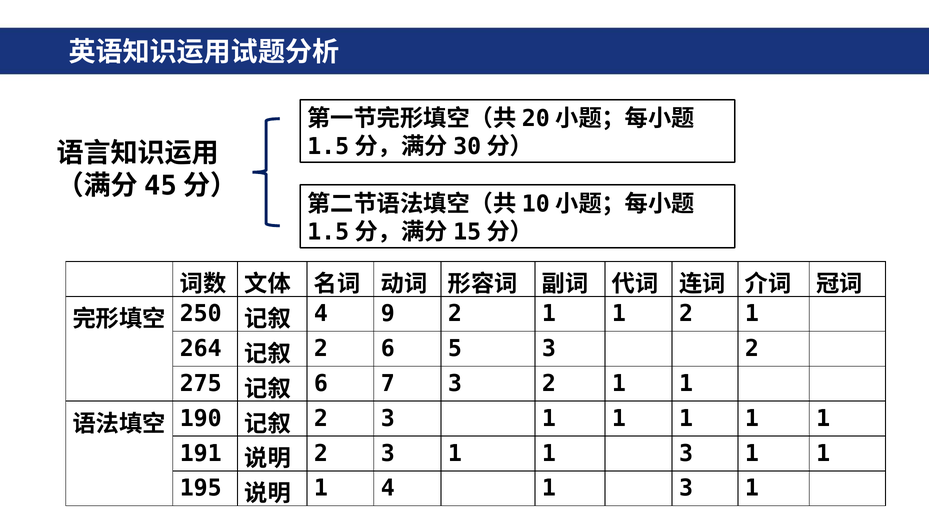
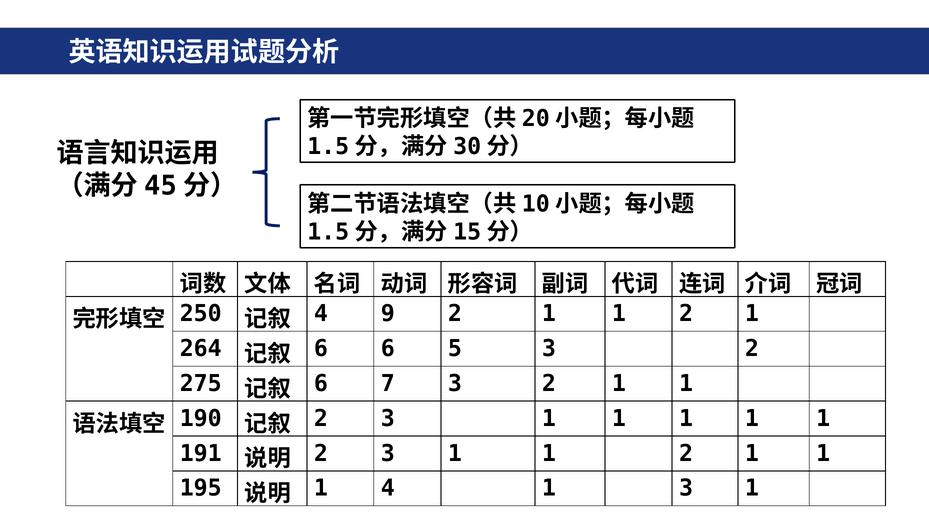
2: 2 -> 6 (321, 348)
3 1 1 3: 3 -> 2 (686, 453)
